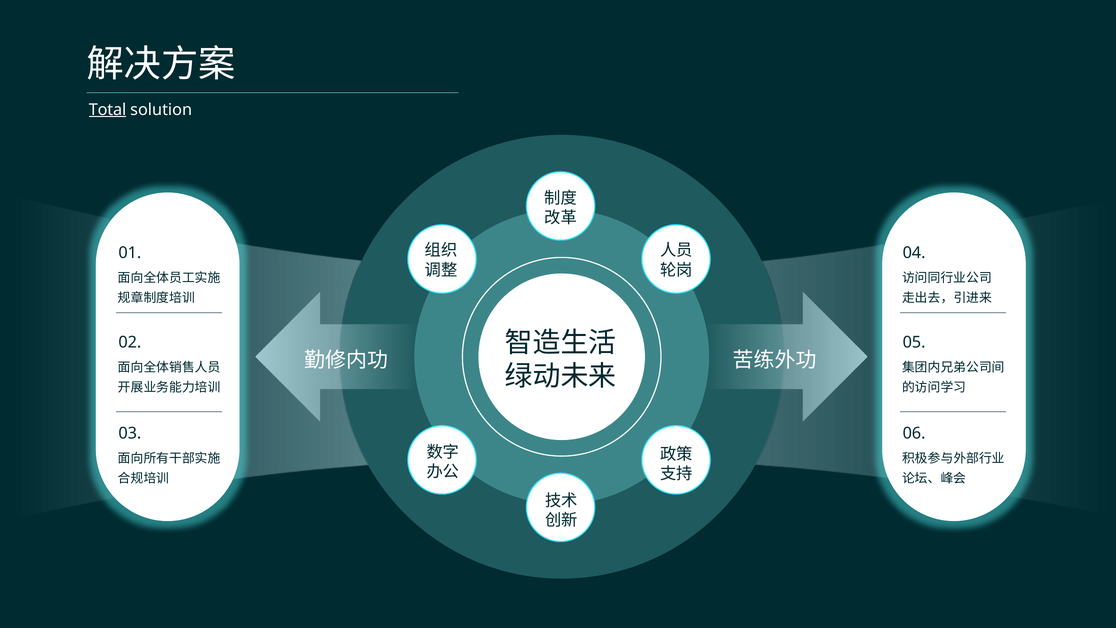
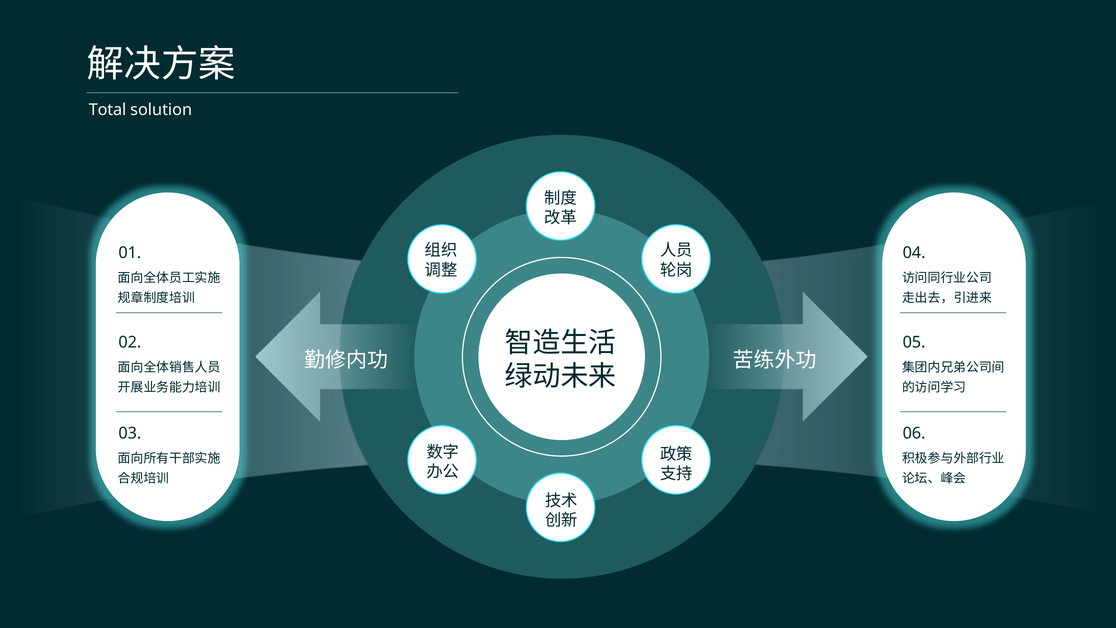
Total underline: present -> none (108, 110)
